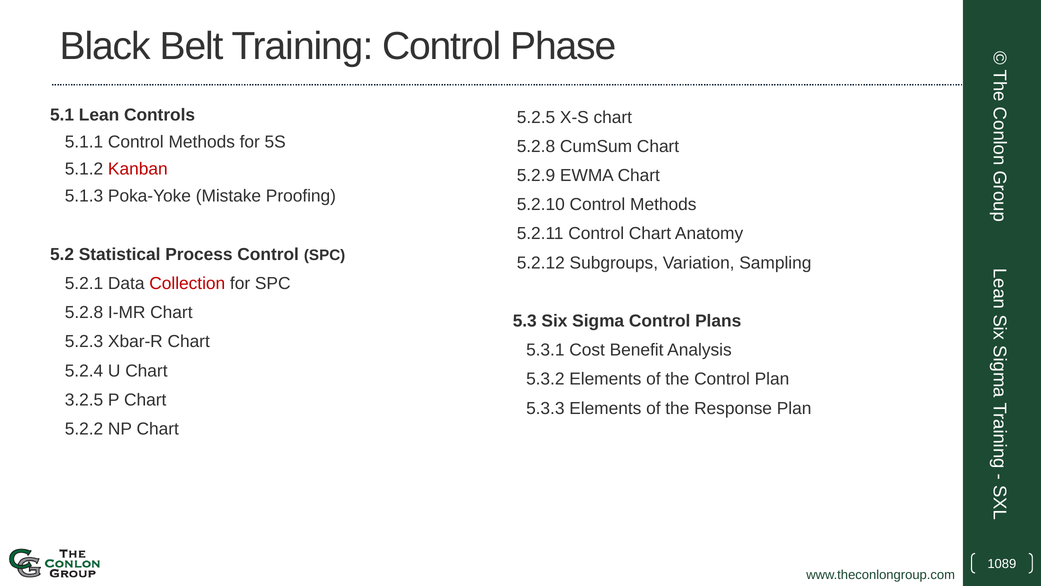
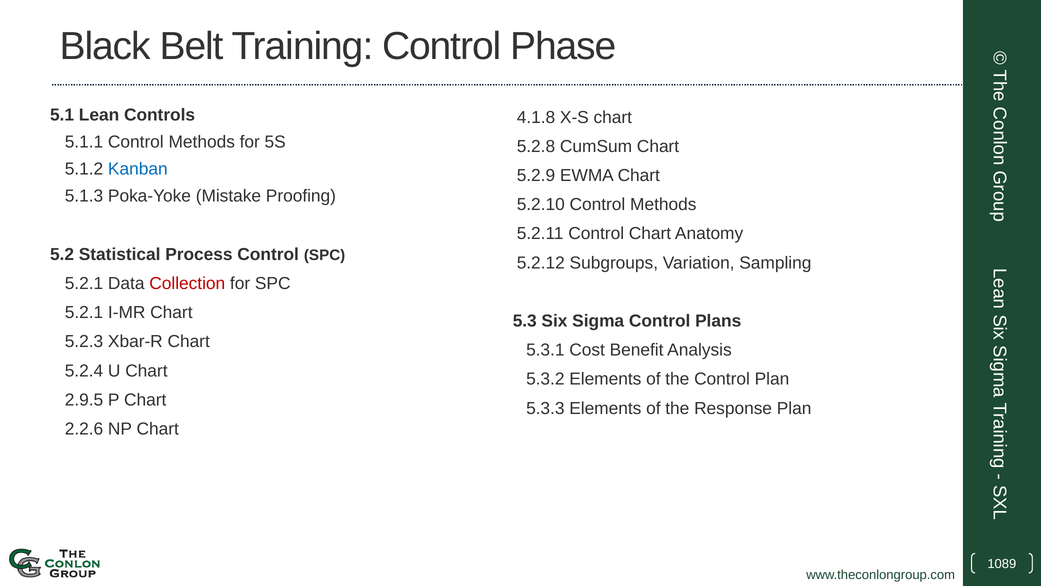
5.2.5: 5.2.5 -> 4.1.8 (536, 117)
Kanban colour: red -> blue (138, 169)
5.2.8: 5.2.8 -> 5.2.1 (84, 312)
3.2.5: 3.2.5 -> 2.9.5 (84, 400)
5.2.2: 5.2.2 -> 2.2.6 (84, 429)
